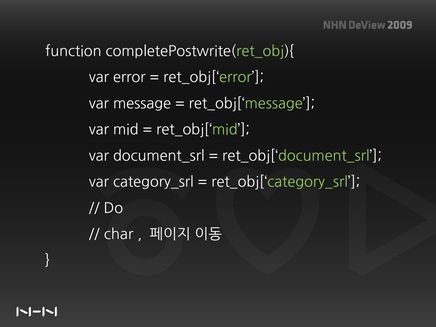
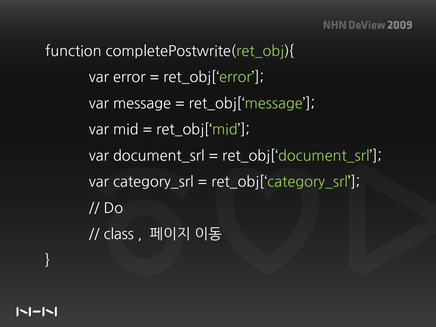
char: char -> class (119, 234)
